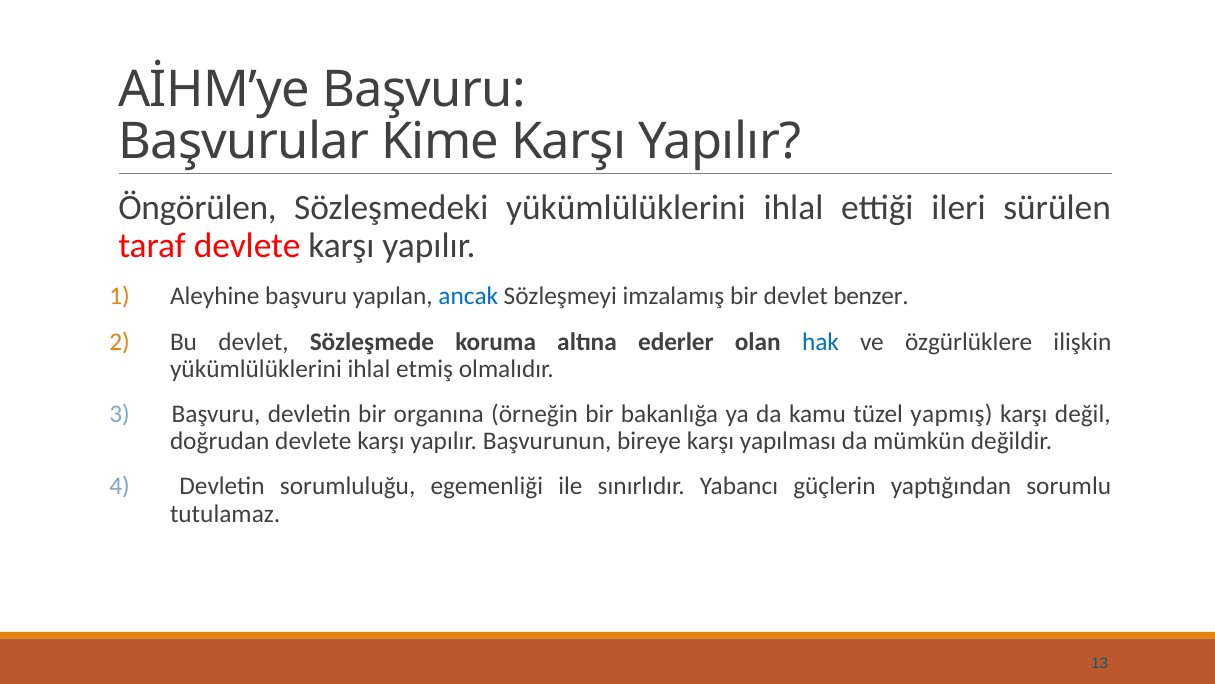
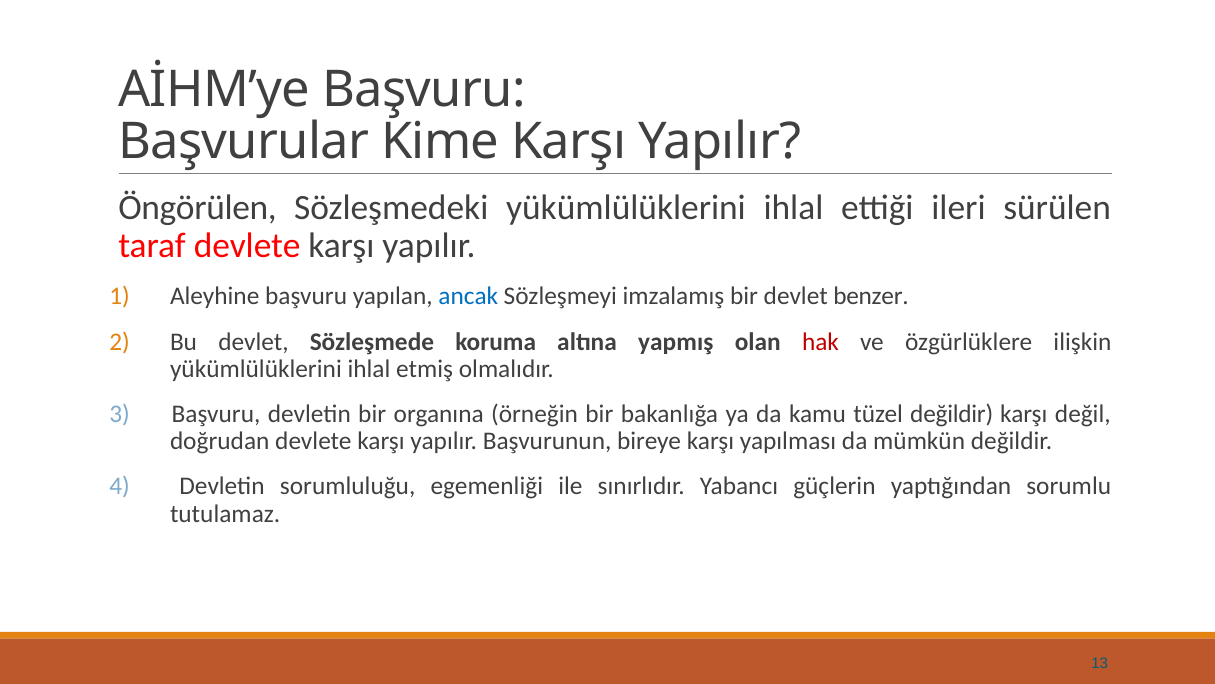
ederler: ederler -> yapmış (676, 341)
hak colour: blue -> red (820, 341)
tüzel yapmış: yapmış -> değildir (952, 414)
